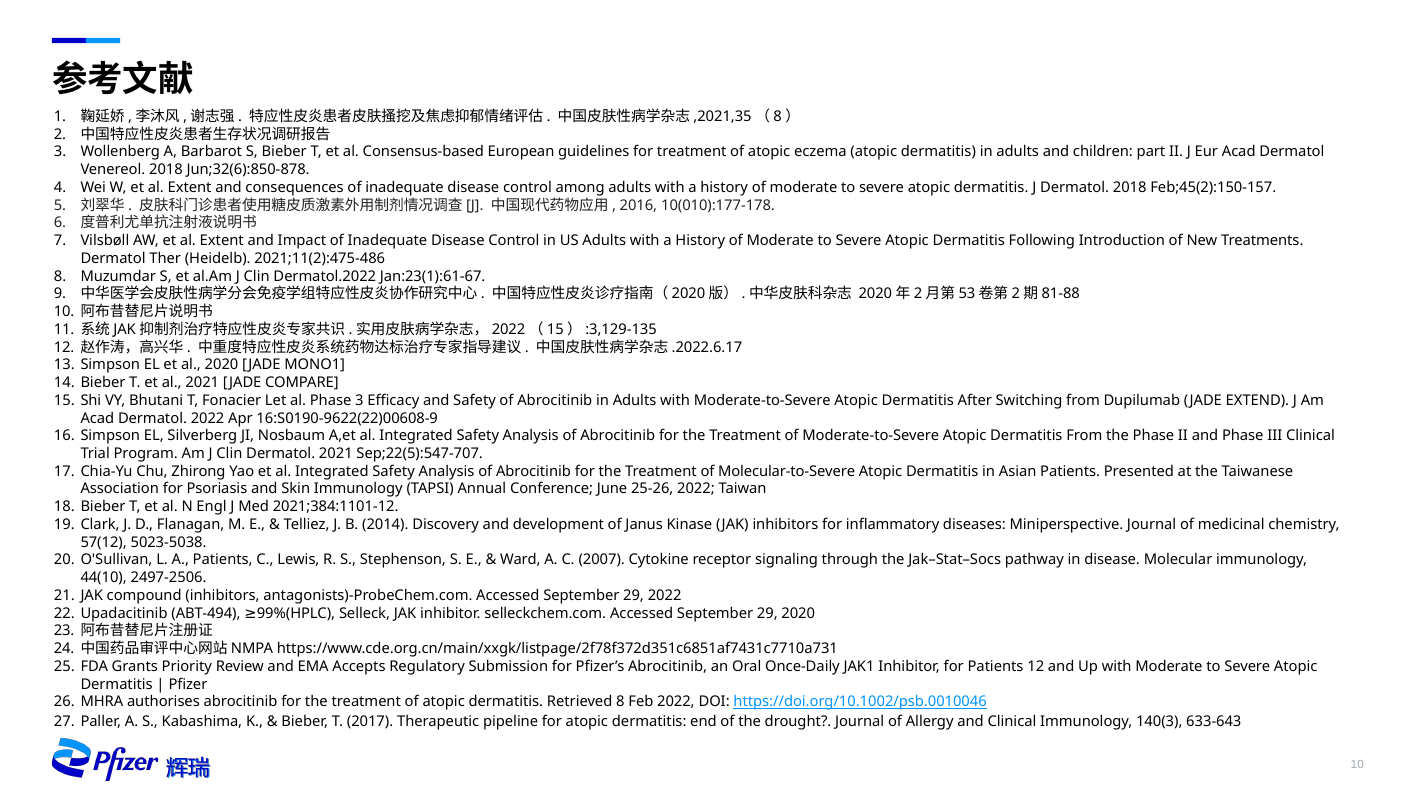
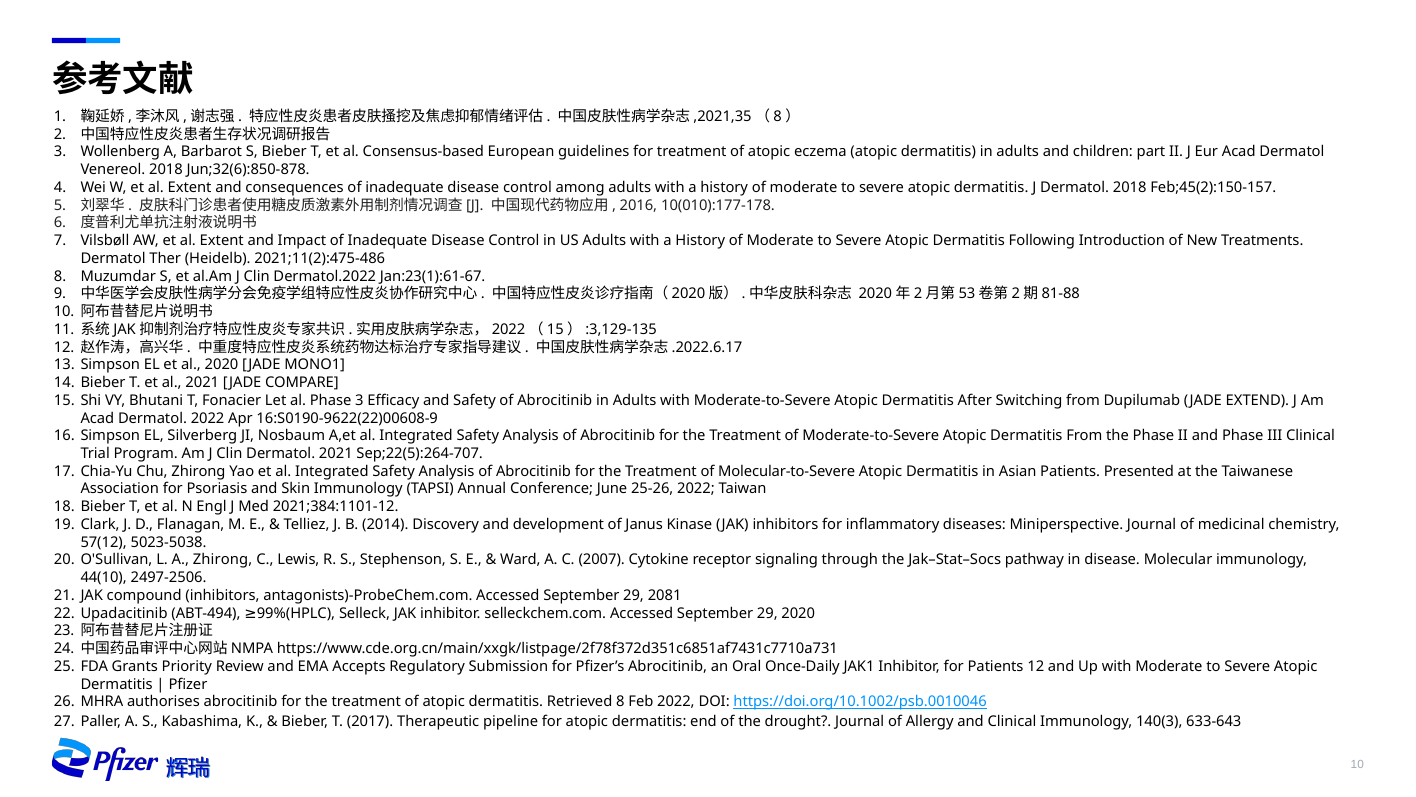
Sep;22(5):547-707: Sep;22(5):547-707 -> Sep;22(5):264-707 (420, 453)
A Patients: Patients -> Zhirong (223, 560)
29 2022: 2022 -> 2081 (665, 595)
